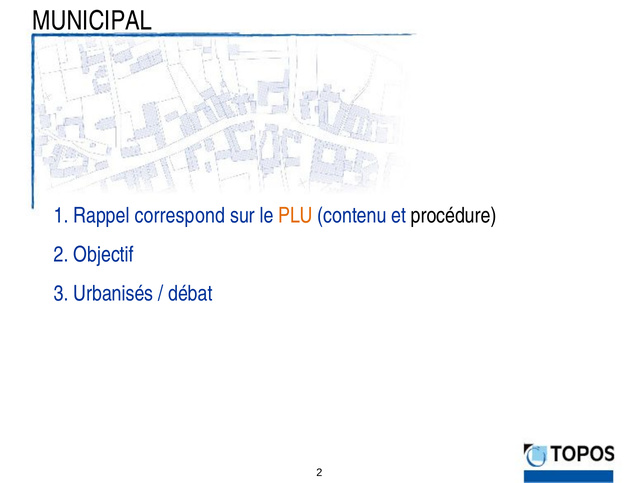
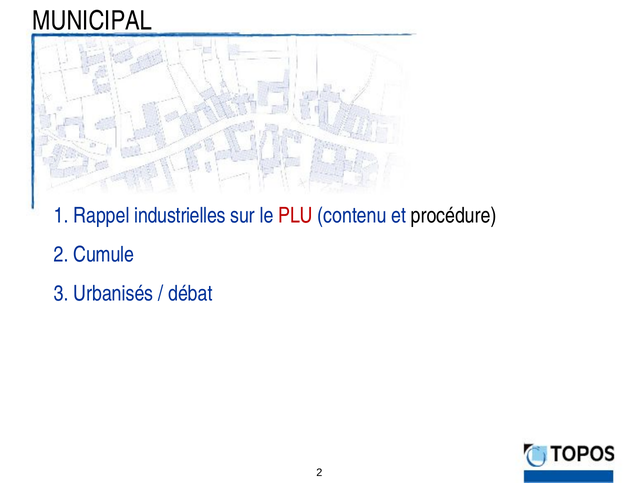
correspond: correspond -> industrielles (180, 215)
PLU colour: orange -> red (296, 215)
Objectif: Objectif -> Cumule (104, 255)
